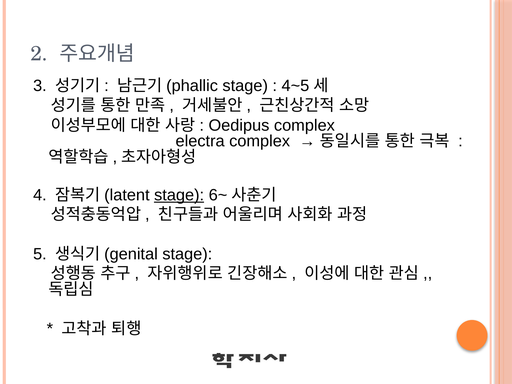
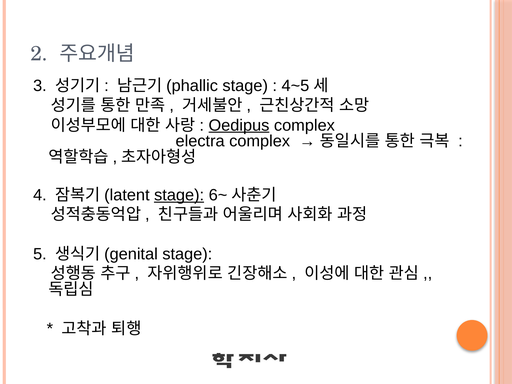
Oedipus underline: none -> present (239, 125)
